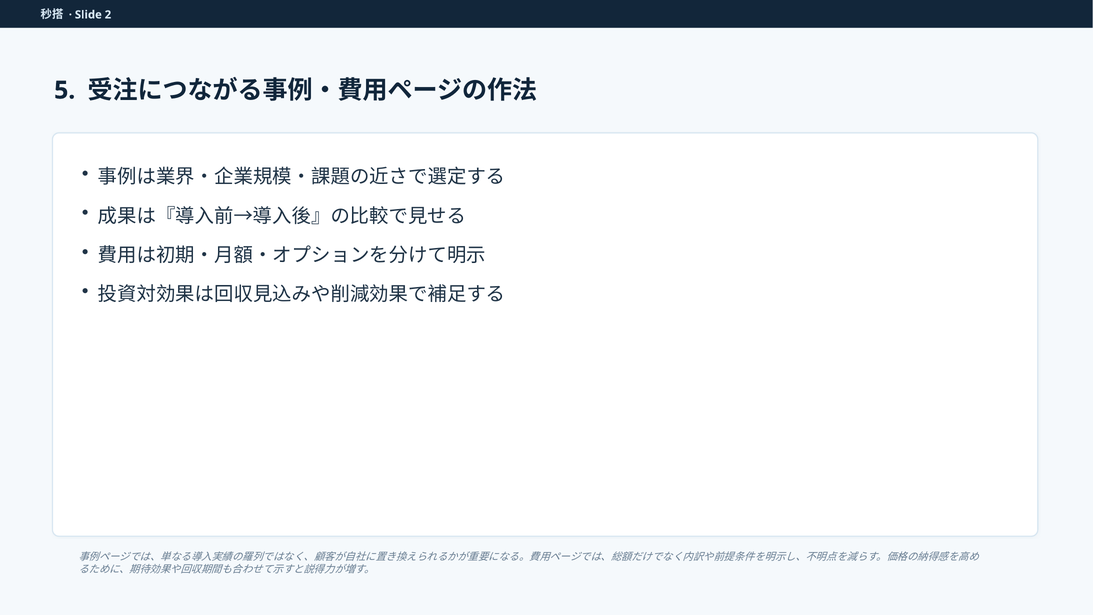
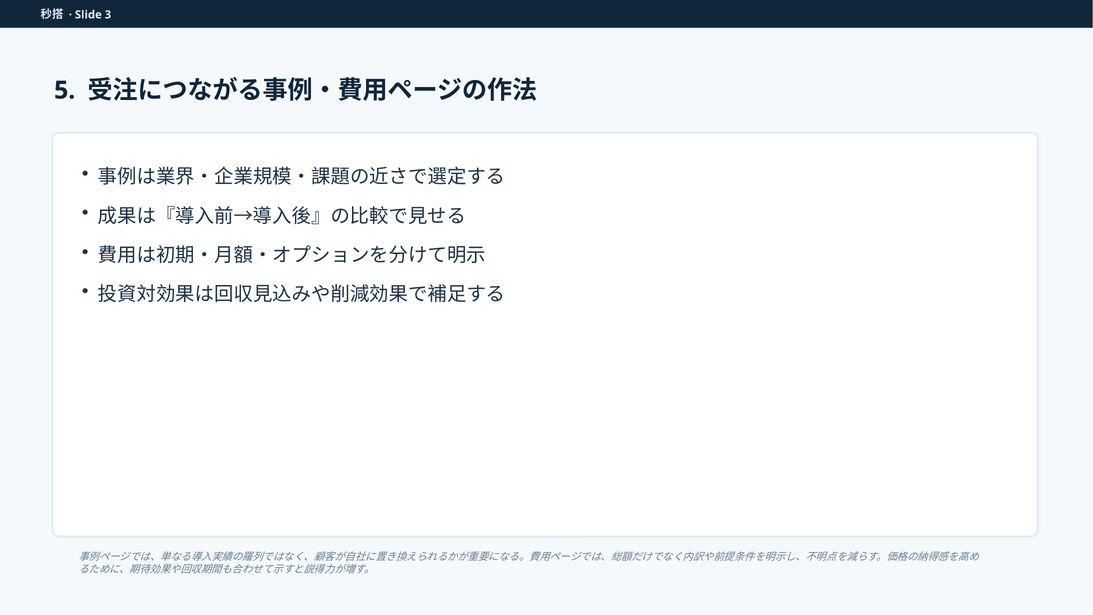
2: 2 -> 3 (108, 15)
